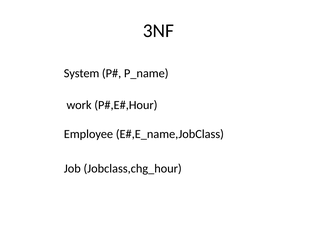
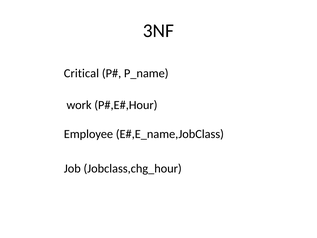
System: System -> Critical (81, 73)
